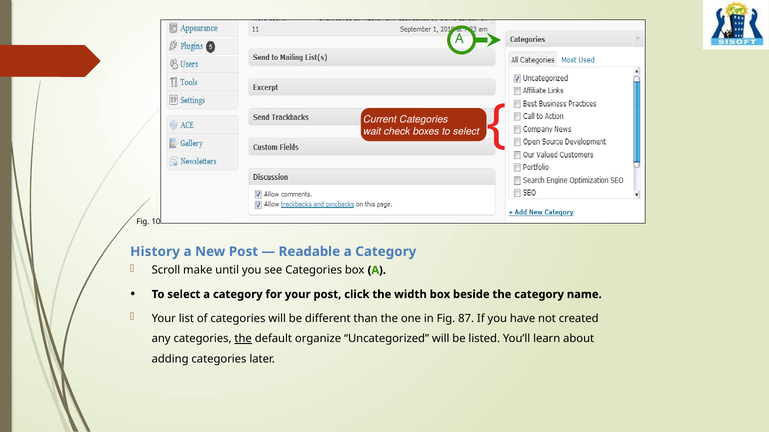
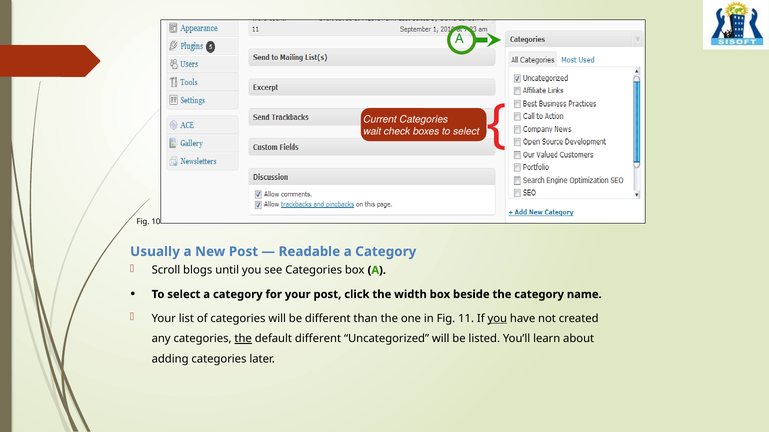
History: History -> Usually (155, 252)
make: make -> blogs (198, 271)
87: 87 -> 11 (466, 319)
you underline: none -> present (497, 319)
default organize: organize -> different (318, 339)
